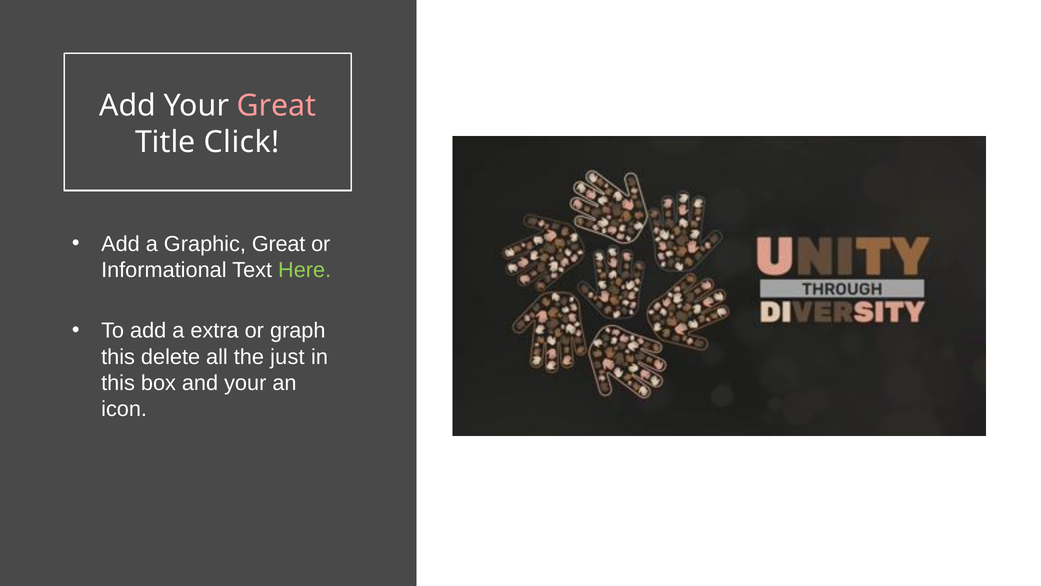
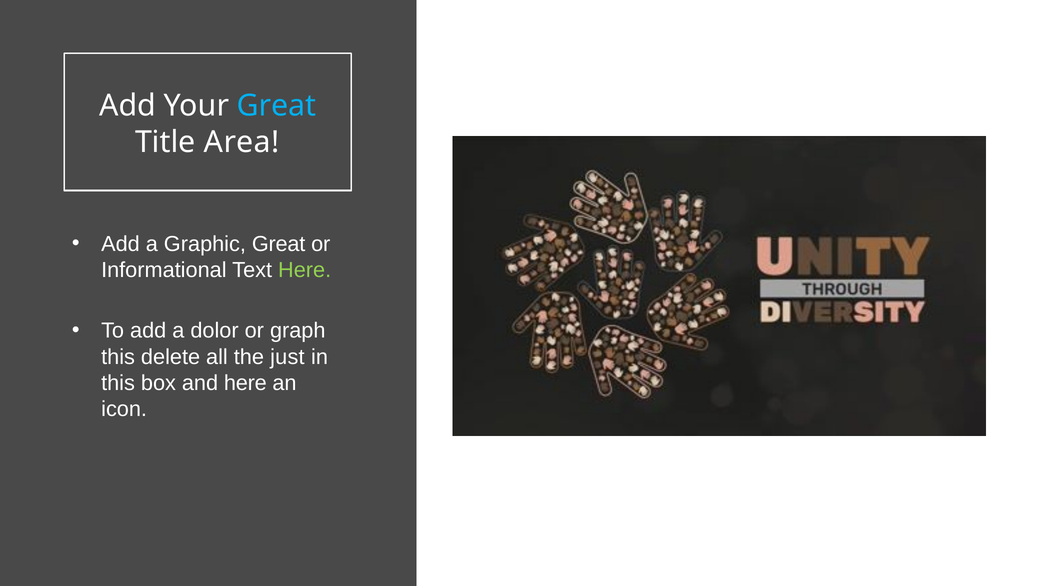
Great colour: pink -> light blue (277, 106)
Click: Click -> Area (242, 142)
extra: extra -> dolor (215, 331)
and your: your -> here (245, 383)
